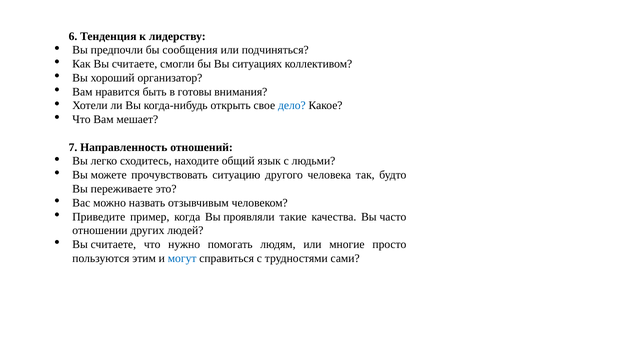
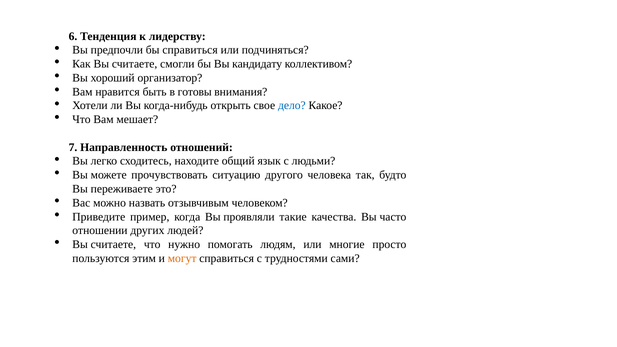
бы сообщения: сообщения -> справиться (190, 50)
ситуациях: ситуациях -> кандидату (257, 64)
могут colour: blue -> orange (182, 258)
